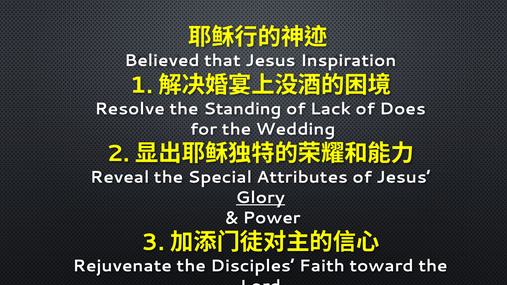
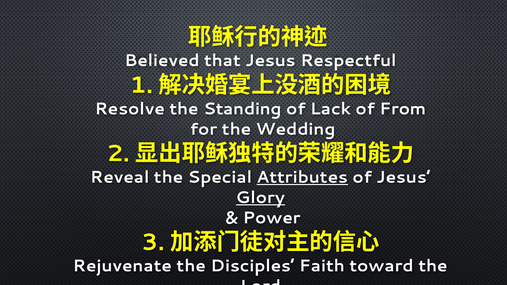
Inspiration: Inspiration -> Respectful (348, 61)
Does: Does -> From (403, 109)
Attributes underline: none -> present (302, 177)
